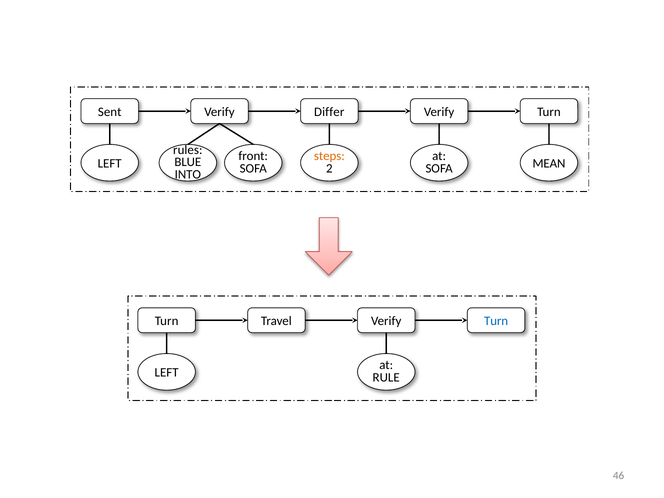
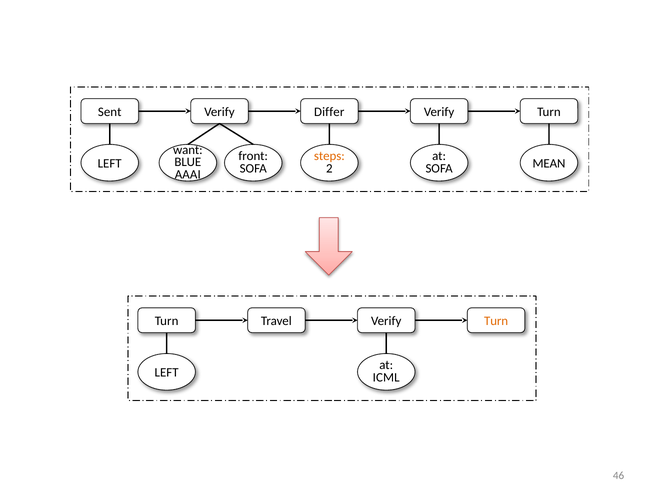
rules: rules -> want (188, 150)
INTO: INTO -> AAAI (188, 175)
Turn colour: blue -> orange (496, 321)
RULE: RULE -> ICML (386, 377)
